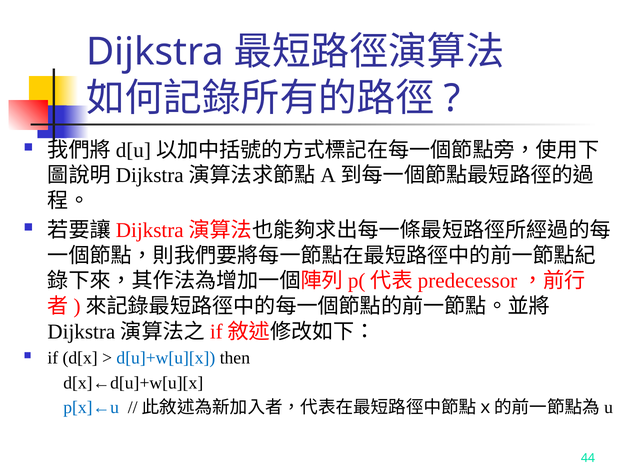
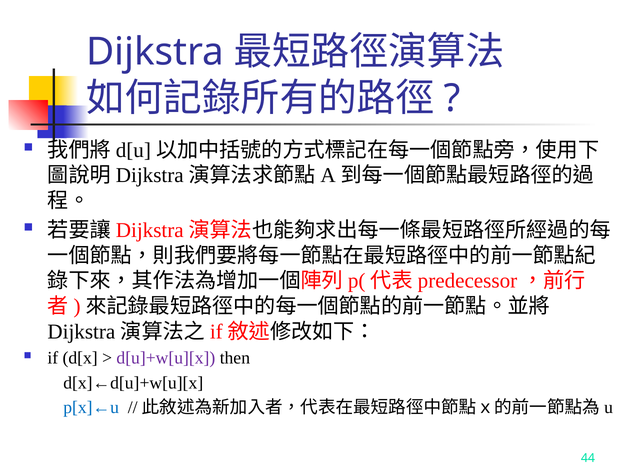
d[u]+w[u][x colour: blue -> purple (166, 358)
